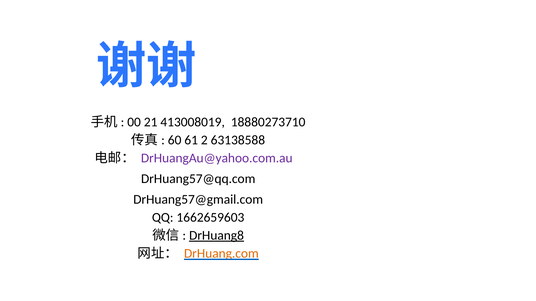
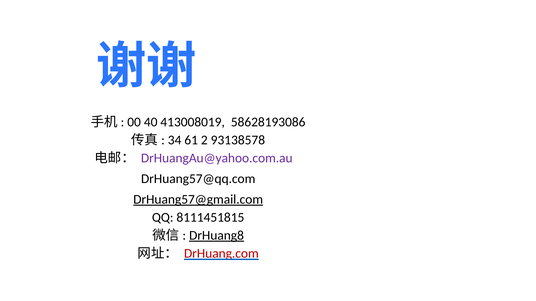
21: 21 -> 40 (151, 122)
18880273710: 18880273710 -> 58628193086 (268, 122)
60: 60 -> 34 (175, 140)
63138588: 63138588 -> 93138578 (238, 140)
DrHuang57@gmail.com underline: none -> present (198, 200)
1662659603: 1662659603 -> 8111451815 (210, 218)
DrHuang.com colour: orange -> red (221, 254)
